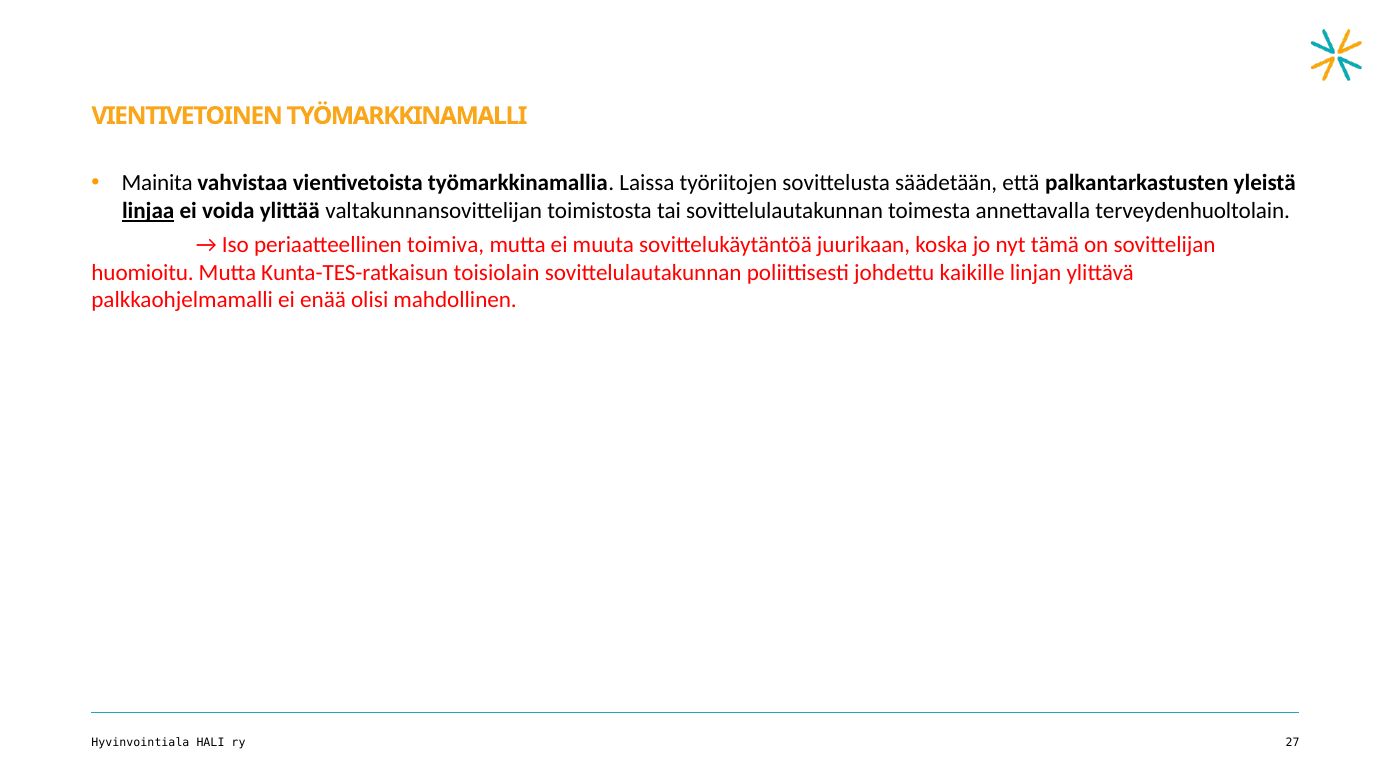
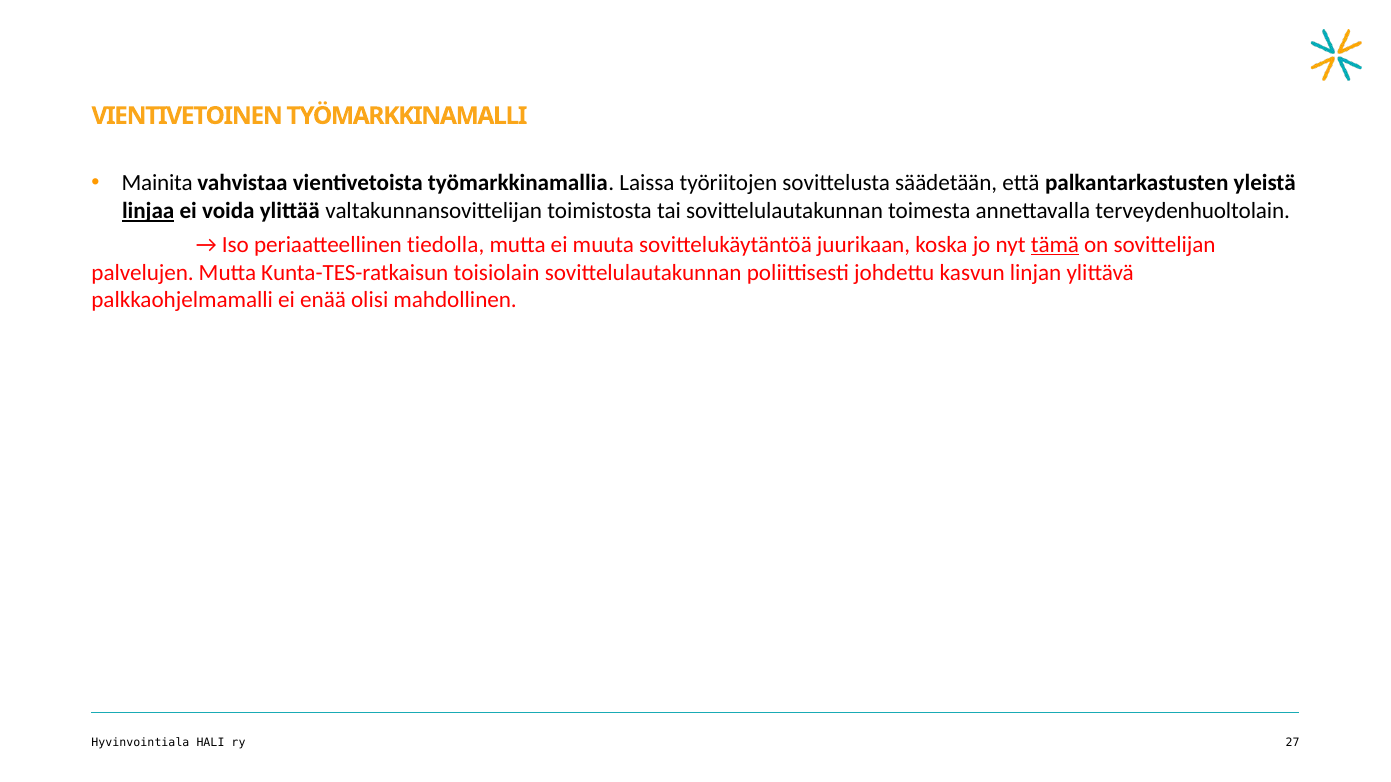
toimiva: toimiva -> tiedolla (446, 245)
tämä underline: none -> present (1055, 245)
huomioitu: huomioitu -> palvelujen (143, 273)
kaikille: kaikille -> kasvun (972, 273)
